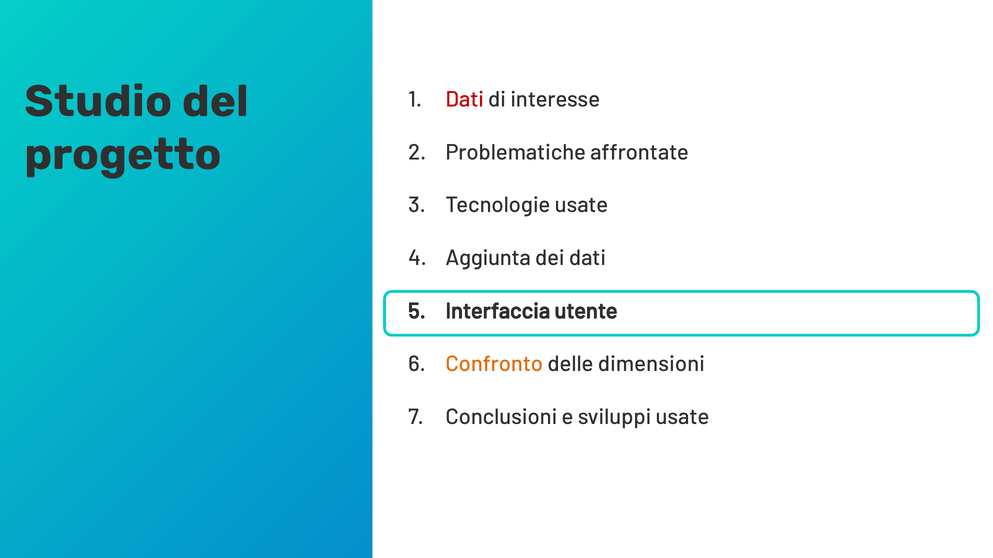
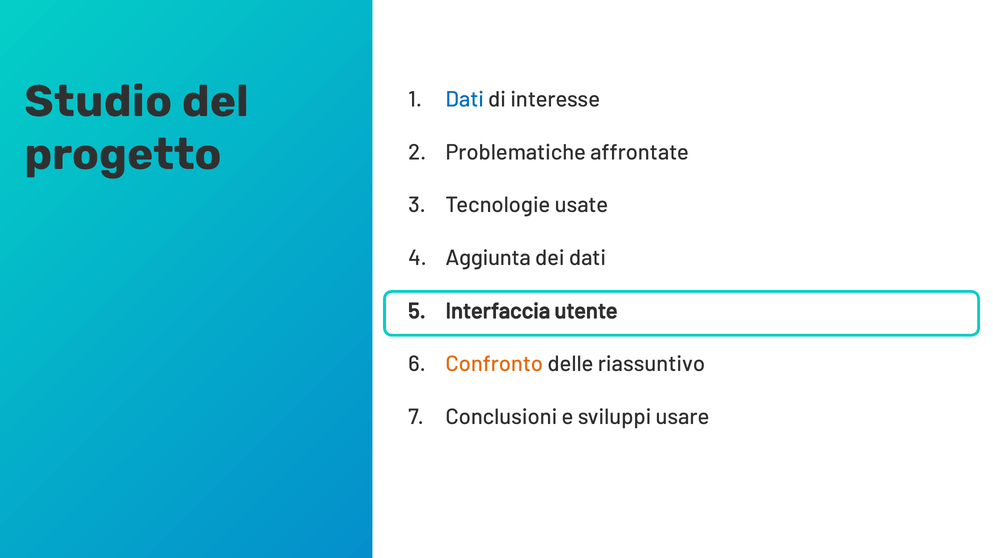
Dati colour: red -> blue (465, 100)
dimensioni: dimensioni -> riassuntivo (651, 364)
sviluppi usate: usate -> usare (682, 417)
